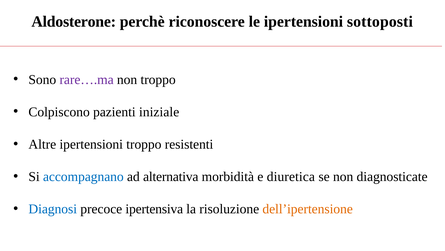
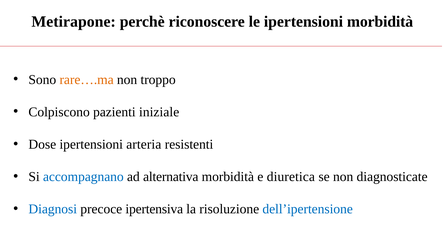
Aldosterone: Aldosterone -> Metirapone (74, 22)
ipertensioni sottoposti: sottoposti -> morbidità (380, 22)
rare….ma colour: purple -> orange (87, 79)
Altre: Altre -> Dose (42, 144)
ipertensioni troppo: troppo -> arteria (144, 144)
dell’ipertensione colour: orange -> blue (308, 209)
